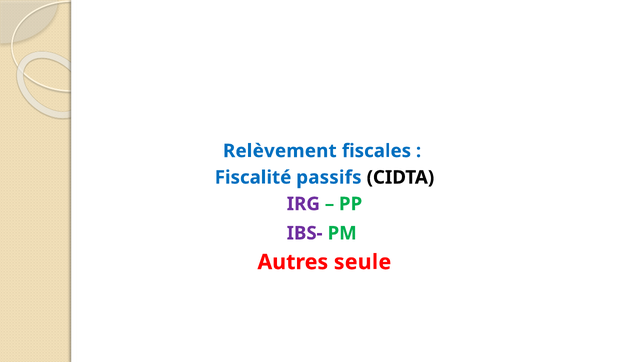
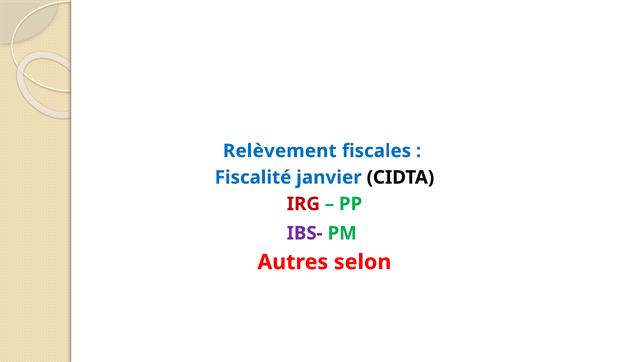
passifs: passifs -> janvier (329, 177)
IRG colour: purple -> red (303, 204)
seule: seule -> selon (363, 262)
